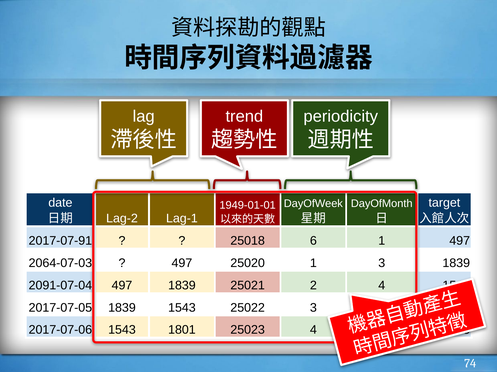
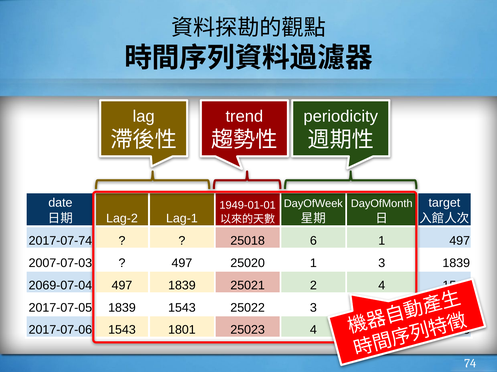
2017-07-91: 2017-07-91 -> 2017-07-74 (60, 241)
2064-07-03: 2064-07-03 -> 2007-07-03 (60, 264)
2091-07-04: 2091-07-04 -> 2069-07-04 (60, 286)
